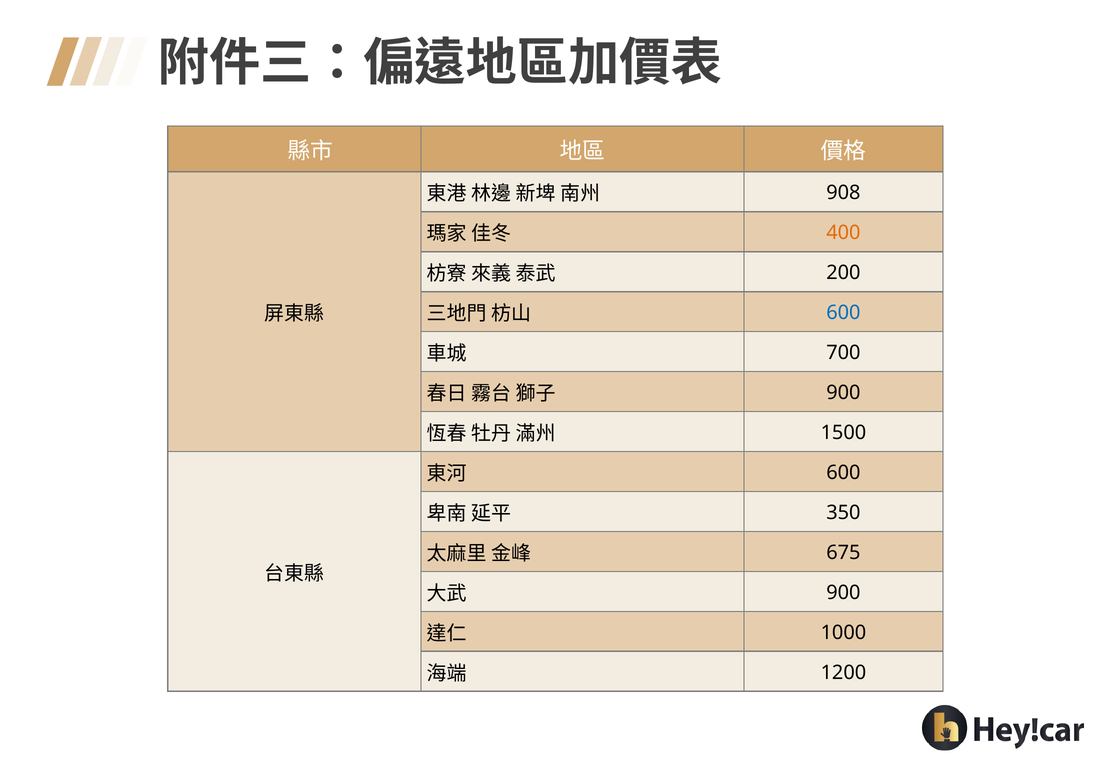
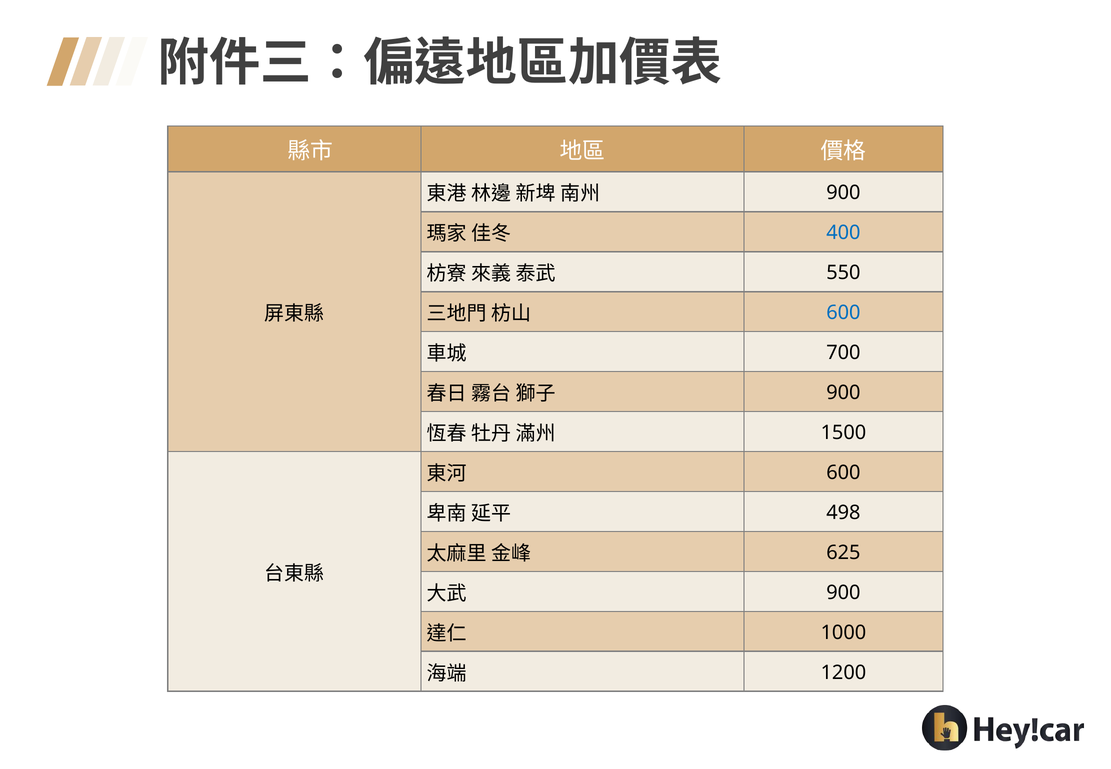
908: 908 -> 900 (843, 193)
400 colour: orange -> blue (843, 233)
200: 200 -> 550 (843, 273)
350: 350 -> 498 (843, 513)
675: 675 -> 625 (843, 553)
